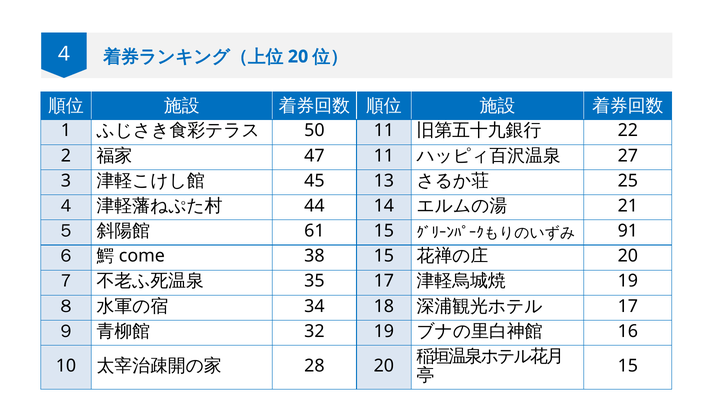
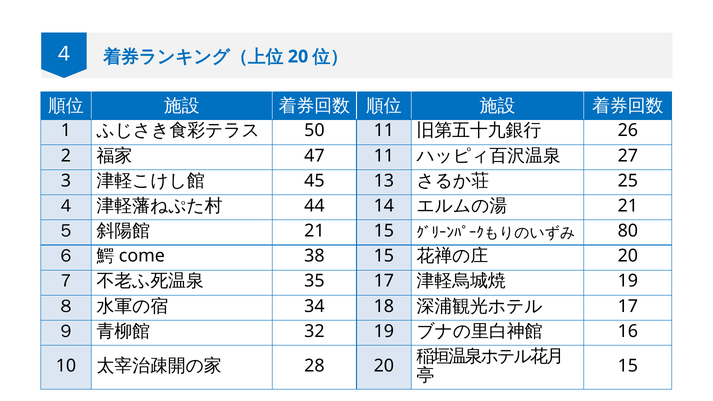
22: 22 -> 26 (628, 131)
61: 61 -> 21 (314, 231)
91: 91 -> 80 (628, 231)
